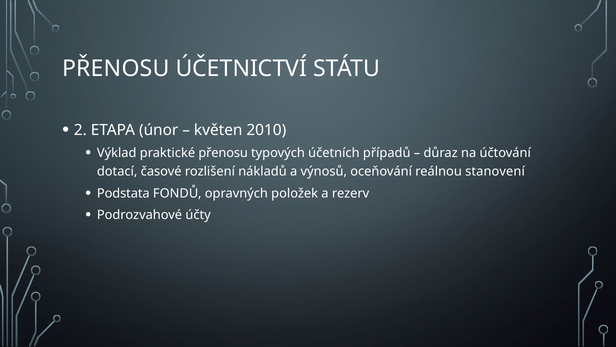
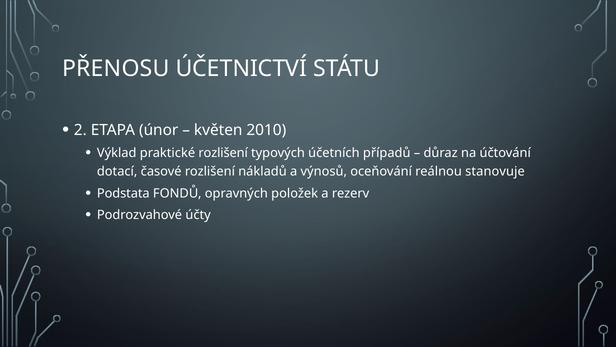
praktické přenosu: přenosu -> rozlišení (223, 153)
stanovení: stanovení -> stanovuje (495, 172)
